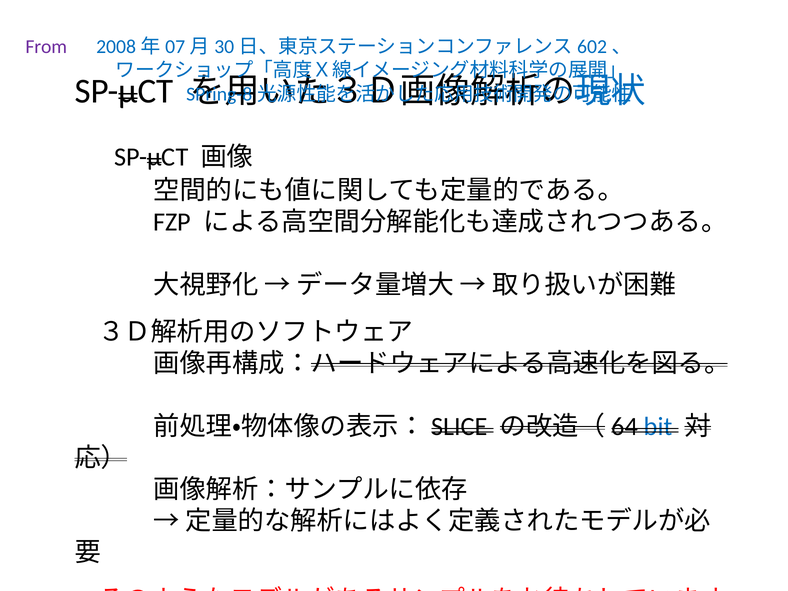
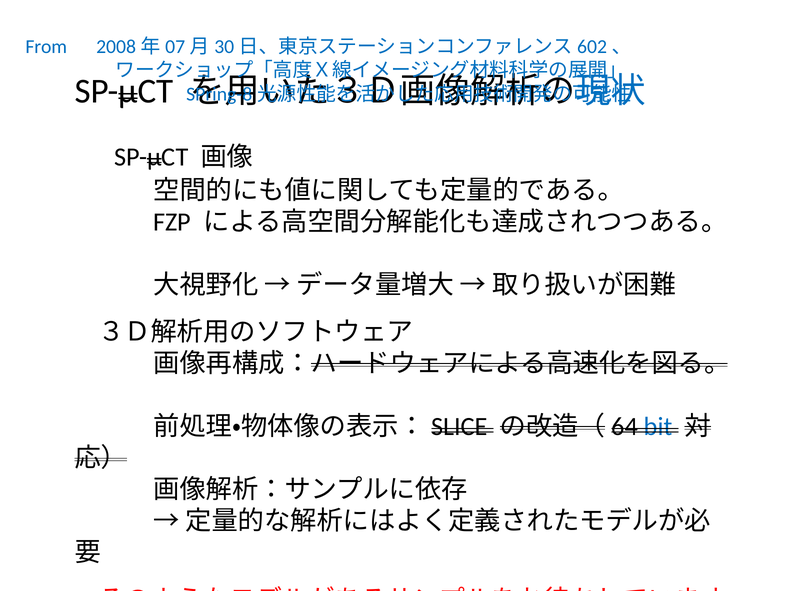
From colour: purple -> blue (46, 47)
